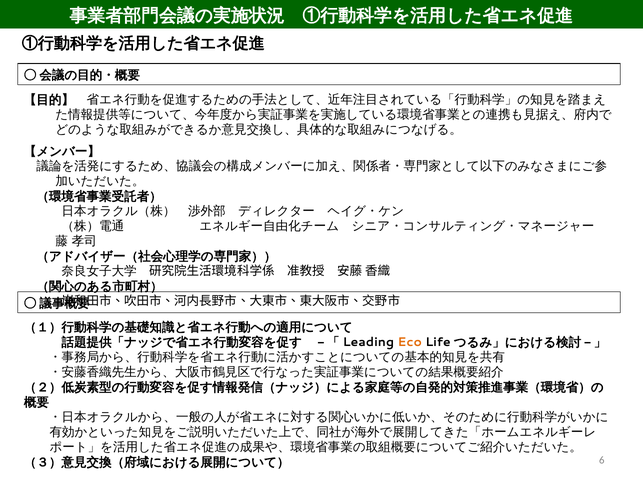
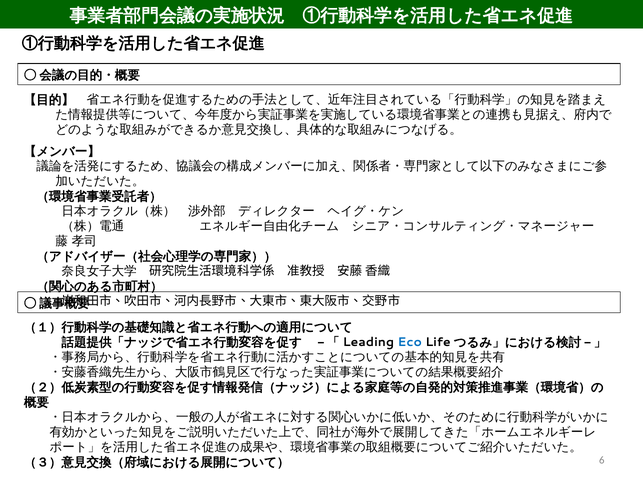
Eco colour: orange -> blue (410, 342)
